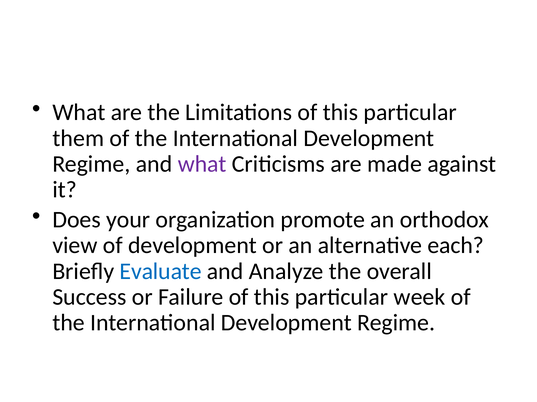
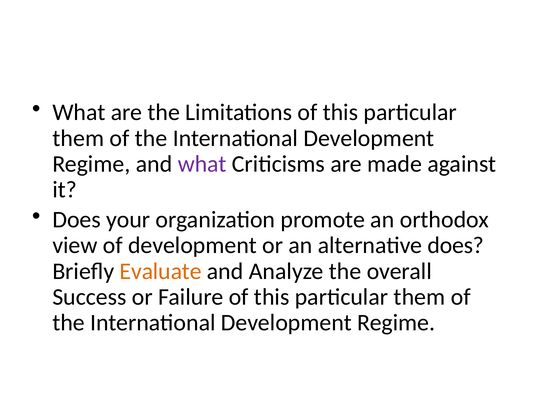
alternative each: each -> does (456, 246)
Evaluate colour: blue -> orange (161, 272)
week: week -> them (419, 297)
